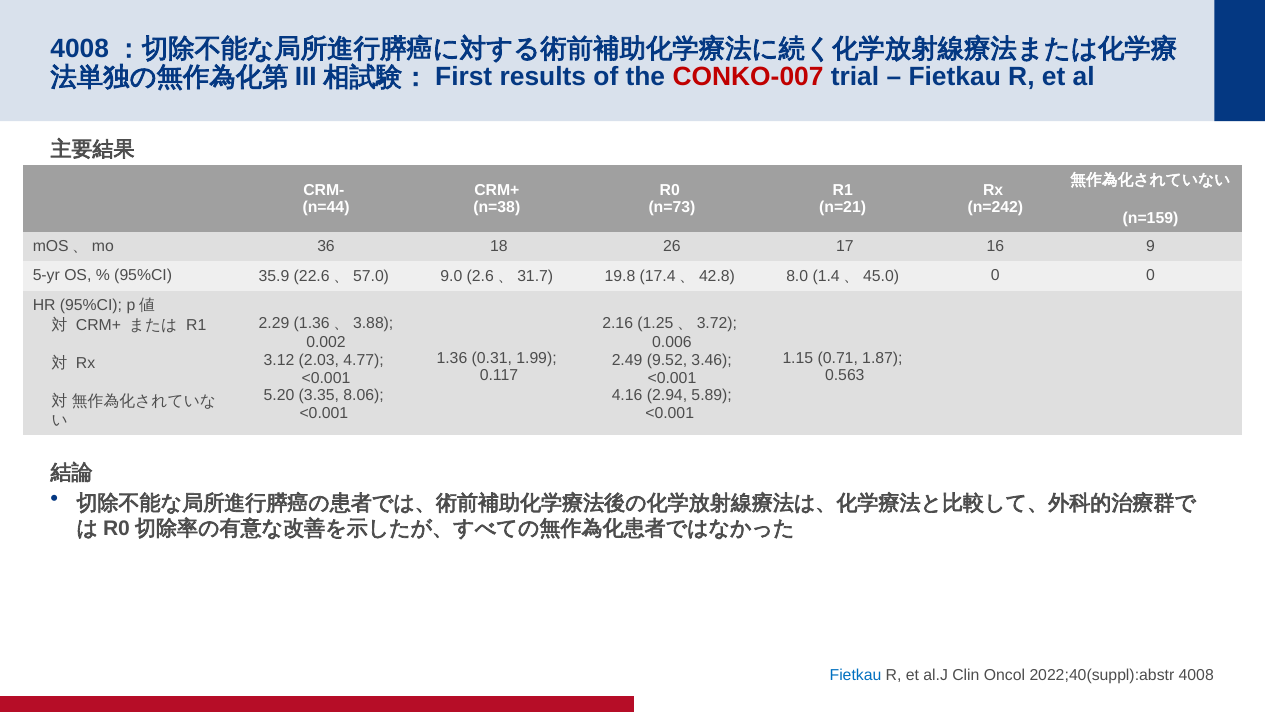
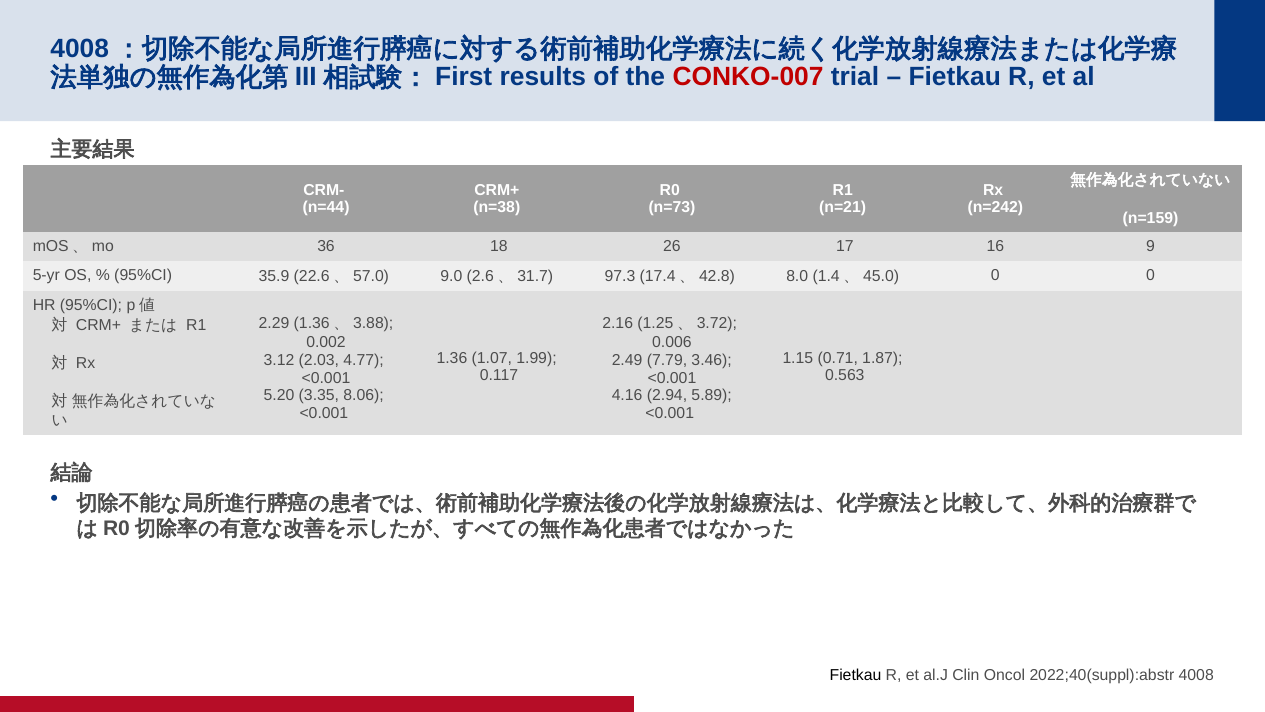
19.8: 19.8 -> 97.3 (620, 276)
0.31: 0.31 -> 1.07 (492, 358)
9.52: 9.52 -> 7.79 (667, 360)
Fietkau colour: blue -> black (855, 675)
